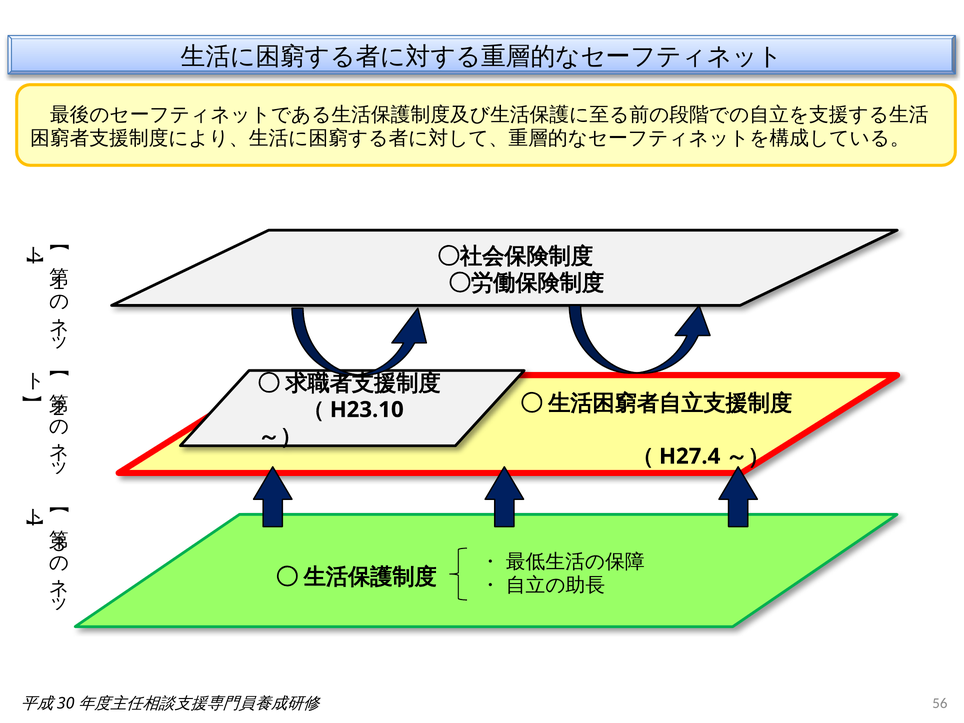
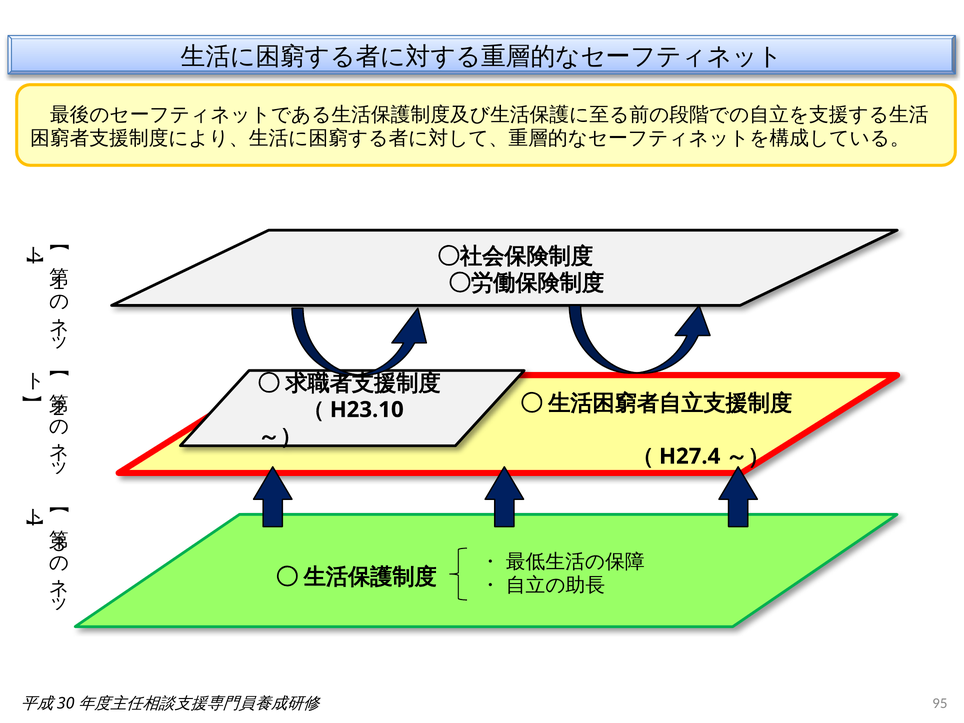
56: 56 -> 95 (940, 703)
